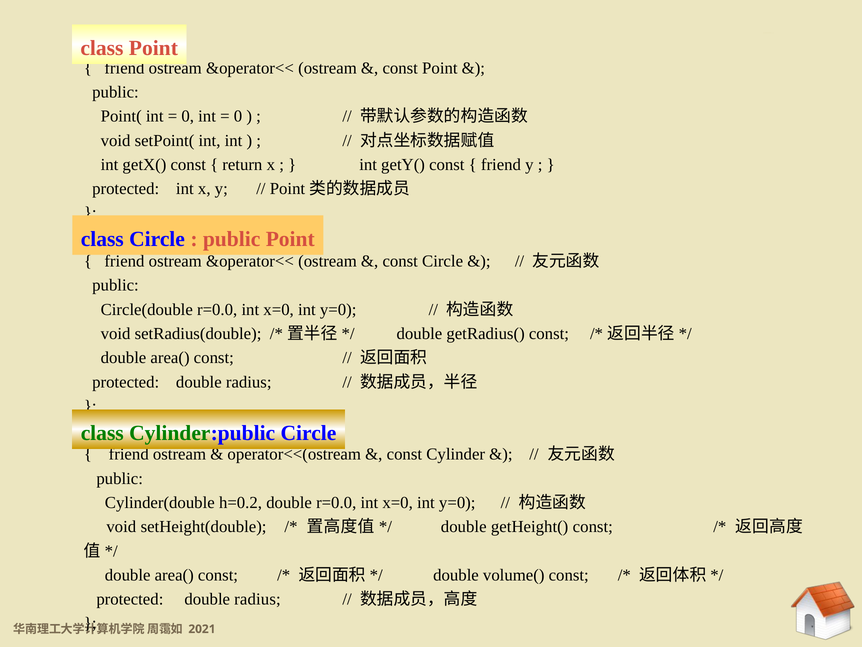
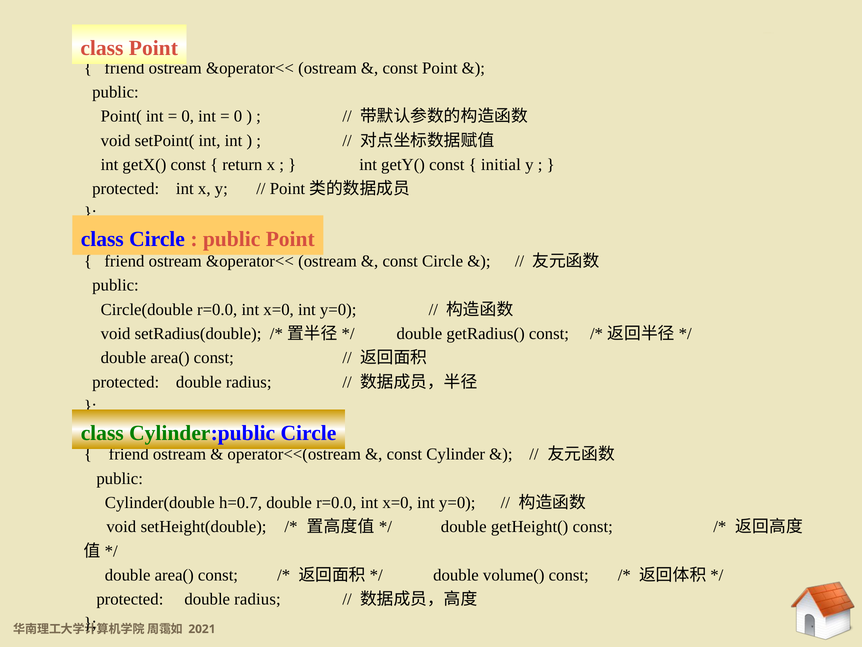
friend: friend -> initial (501, 165)
h=0.2: h=0.2 -> h=0.7 (241, 502)
